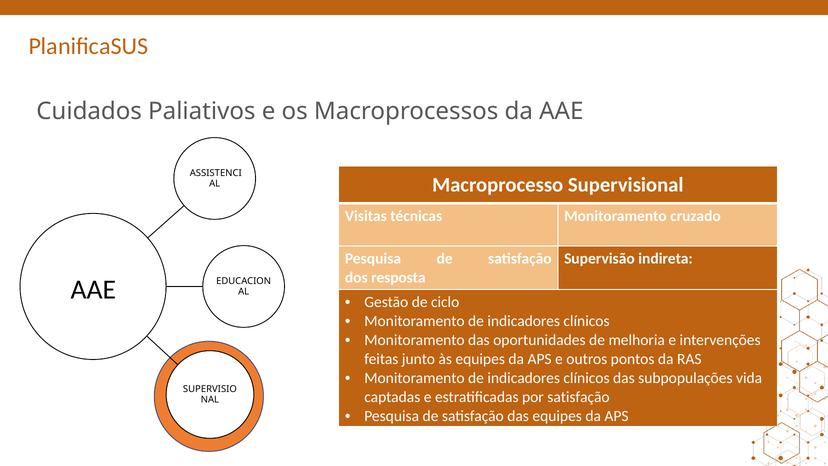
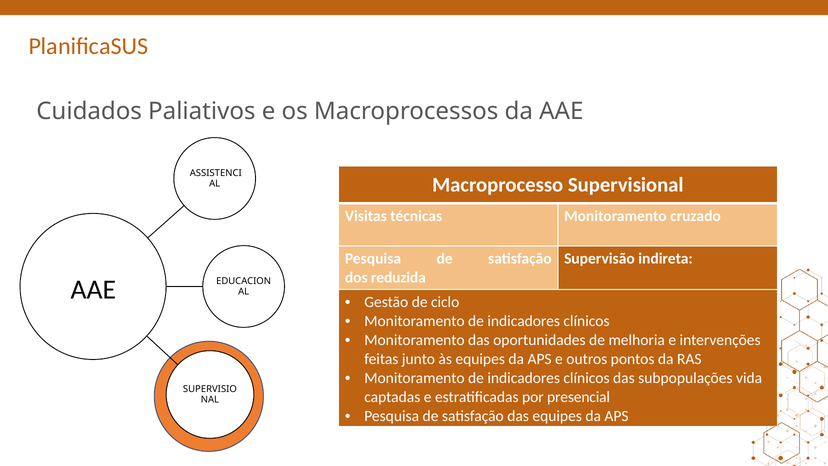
resposta: resposta -> reduzida (398, 277)
por satisfação: satisfação -> presencial (579, 397)
